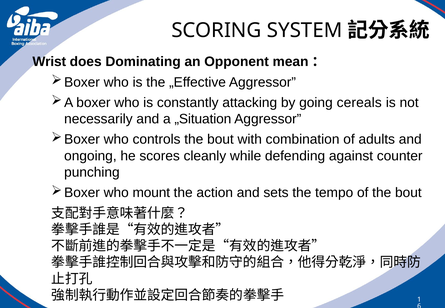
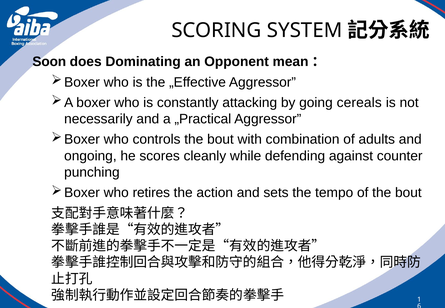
Wrist: Wrist -> Soon (49, 62)
„Situation: „Situation -> „Practical (203, 119)
mount: mount -> retires (151, 193)
